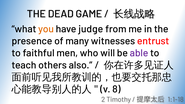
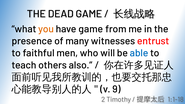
have judge: judge -> game (91, 29)
able colour: purple -> blue (139, 53)
8: 8 -> 9 (116, 89)
